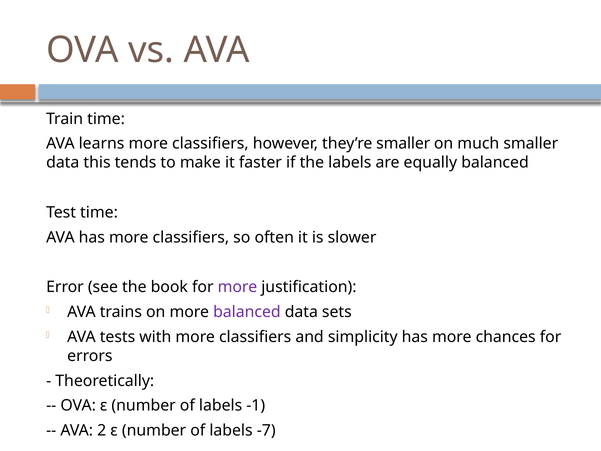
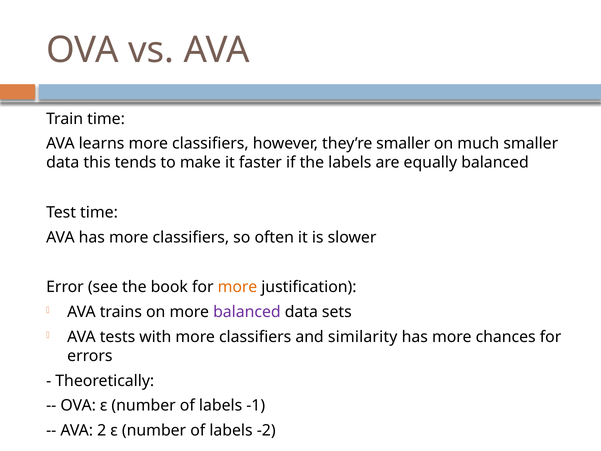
more colour: purple -> orange (237, 287)
simplicity: simplicity -> similarity (363, 337)
-7: -7 -> -2 (266, 430)
